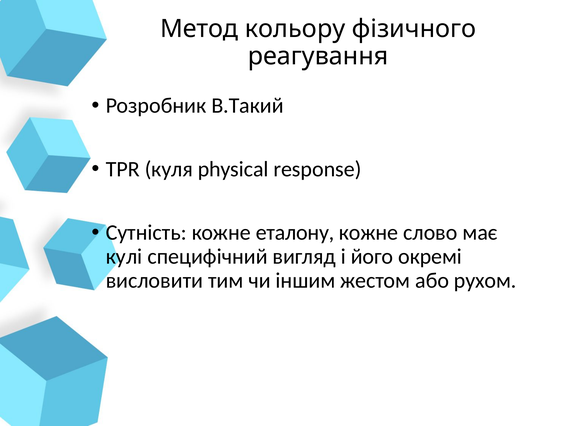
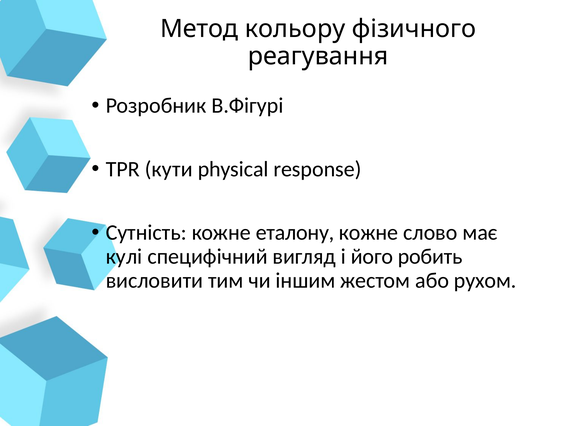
В.Такий: В.Такий -> В.Фігурі (247, 105)
куля: куля -> кути (169, 169)
окремі: окремі -> робить (430, 256)
